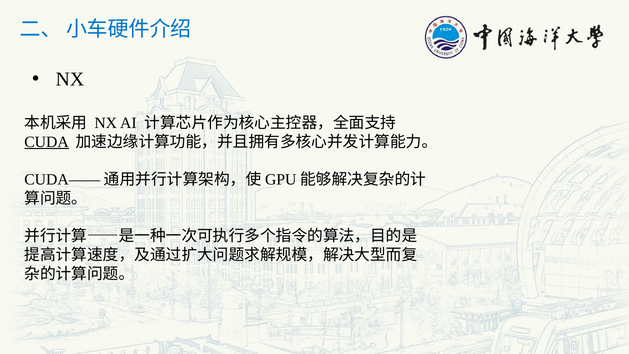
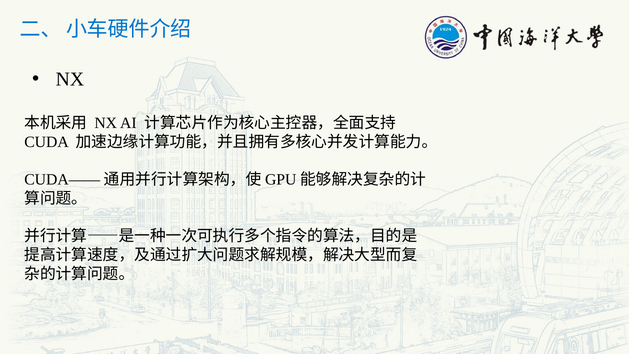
CUDA underline: present -> none (47, 142)
